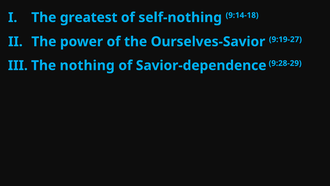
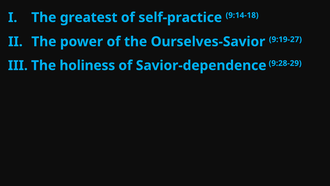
self-nothing: self-nothing -> self-practice (180, 17)
nothing: nothing -> holiness (87, 65)
